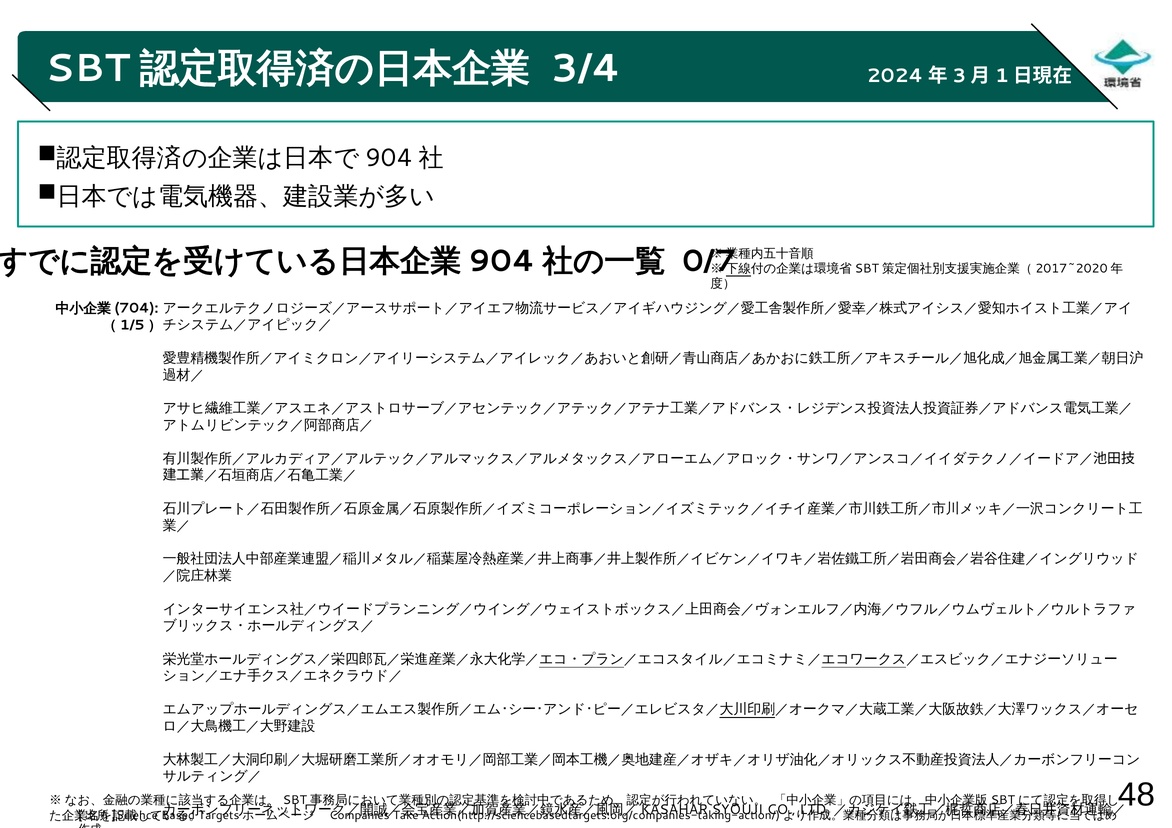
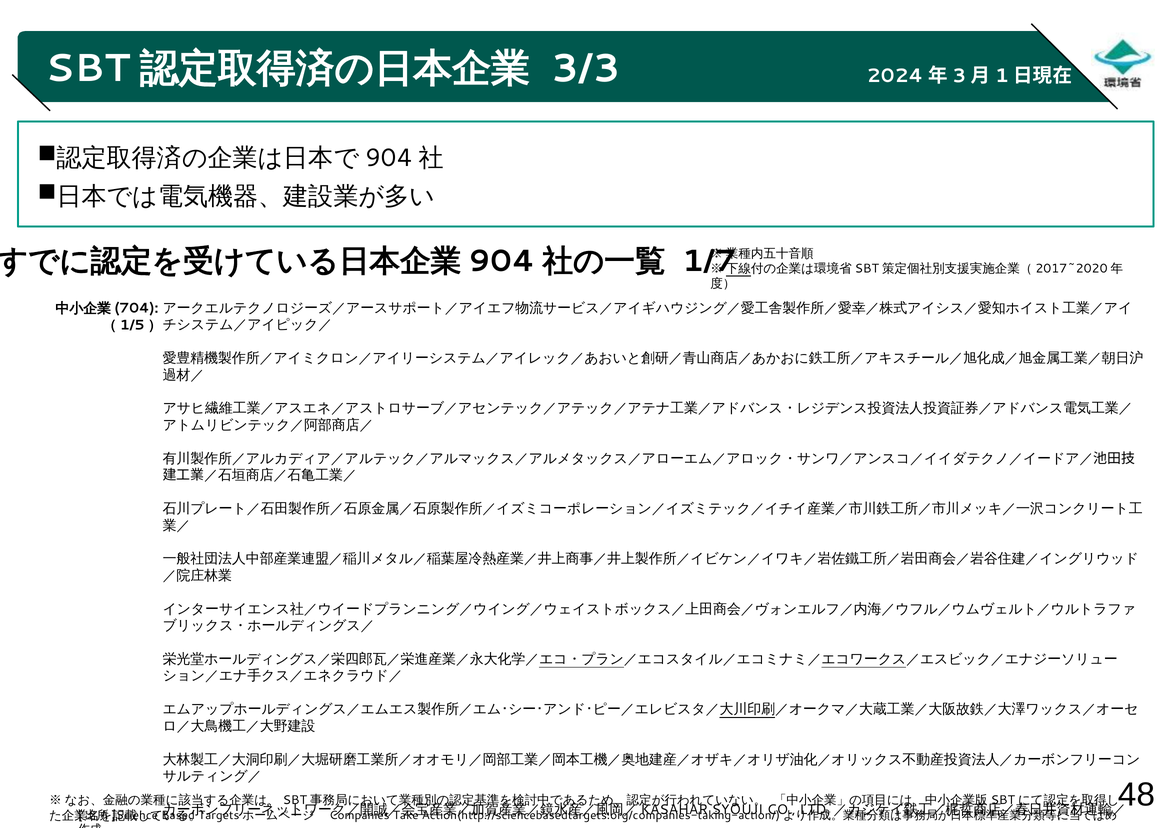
3/4: 3/4 -> 3/3 (586, 68)
0/7: 0/7 -> 1/7 (709, 261)
